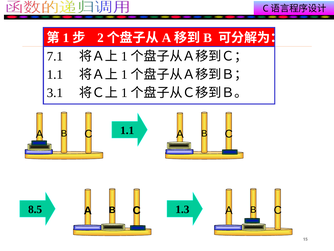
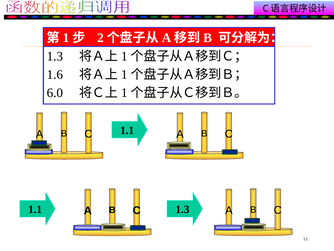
7.1: 7.1 -> 1.3 (55, 56)
1.1: 1.1 -> 1.6 (55, 75)
3.1: 3.1 -> 6.0 (55, 93)
8.5: 8.5 -> 1.1 (35, 209)
